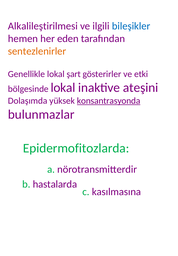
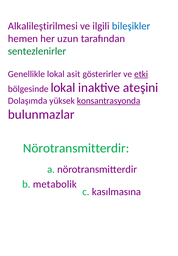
eden: eden -> uzun (68, 39)
sentezlenirler colour: orange -> green (37, 51)
şart: şart -> asit (74, 74)
etki underline: none -> present (141, 74)
Epidermofitozlarda: Epidermofitozlarda -> Nörotransmitterdir (76, 149)
hastalarda: hastalarda -> metabolik (55, 185)
